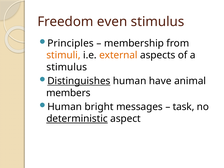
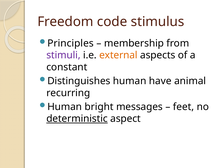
even: even -> code (112, 22)
stimuli colour: orange -> purple (63, 55)
stimulus: stimulus -> constant (67, 67)
Distinguishes underline: present -> none (79, 81)
members: members -> recurring (68, 93)
task: task -> feet (183, 107)
